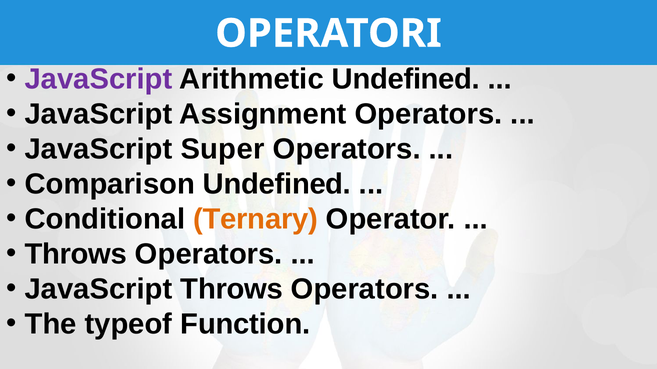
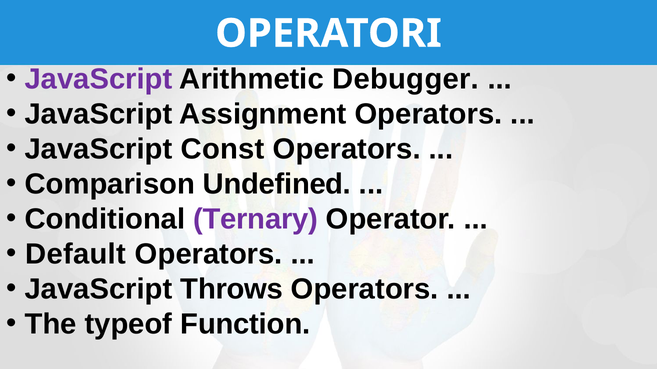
Arithmetic Undefined: Undefined -> Debugger (406, 79)
Super: Super -> Const (223, 149)
Ternary colour: orange -> purple (256, 219)
Throws: Throws -> Default (76, 254)
